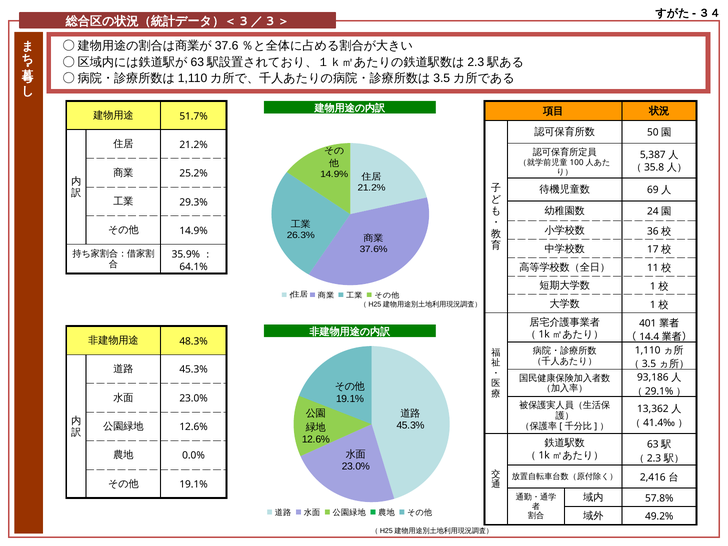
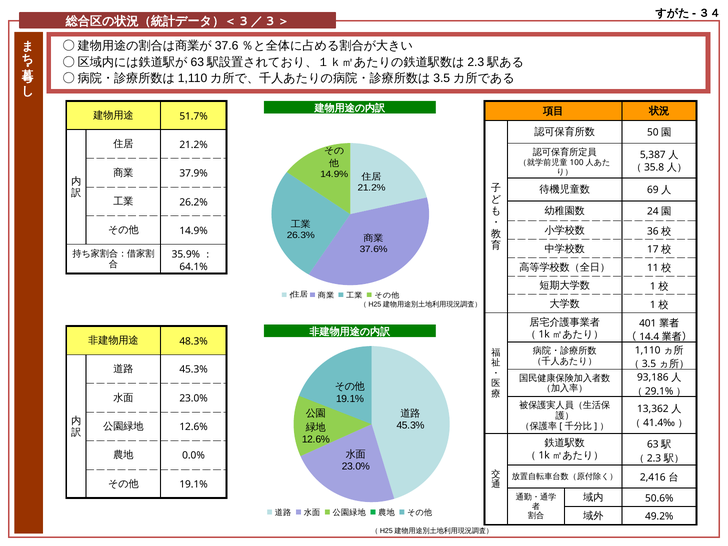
25.2%: 25.2% -> 37.9% (194, 174)
29.3%: 29.3% -> 26.2% (194, 202)
57.8%: 57.8% -> 50.6% (659, 498)
